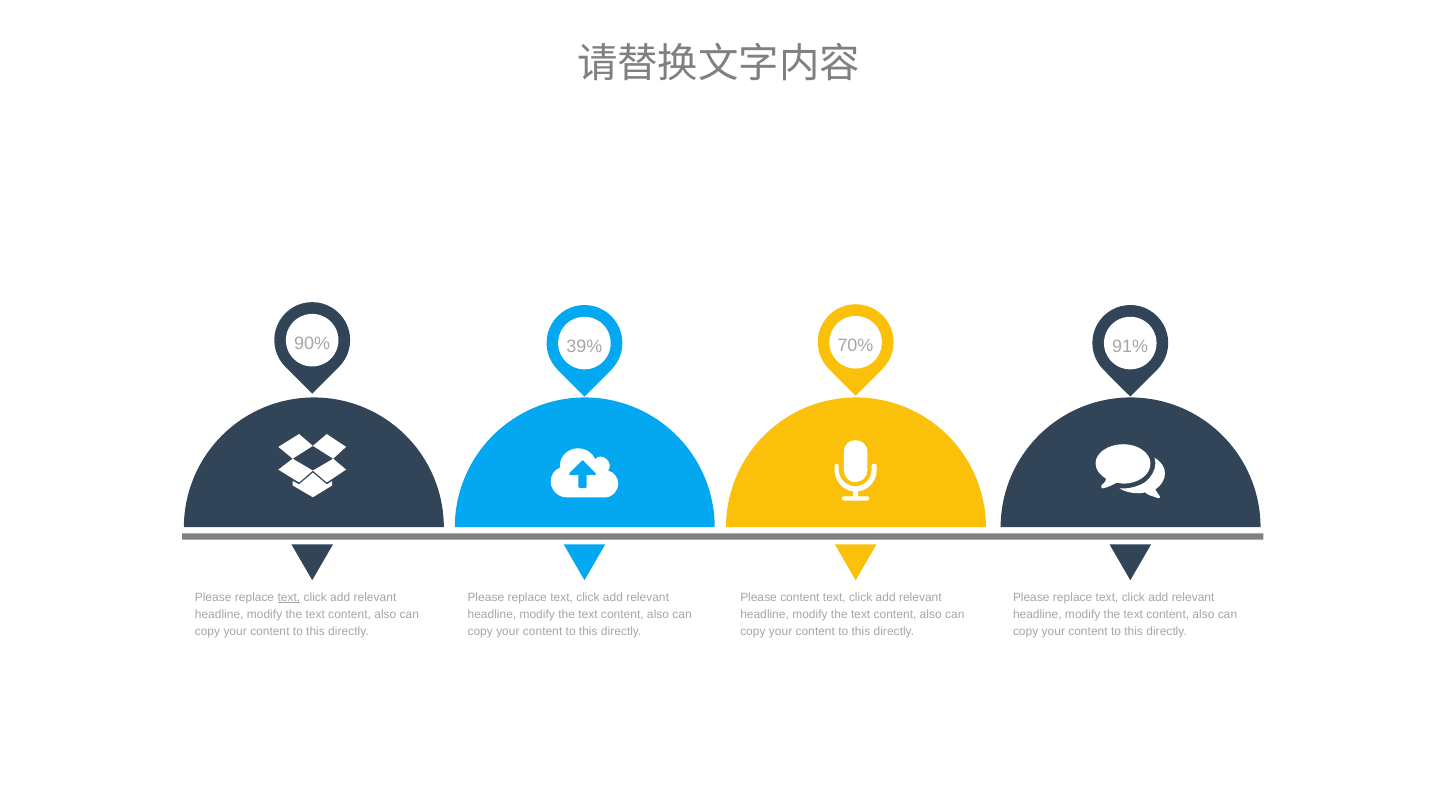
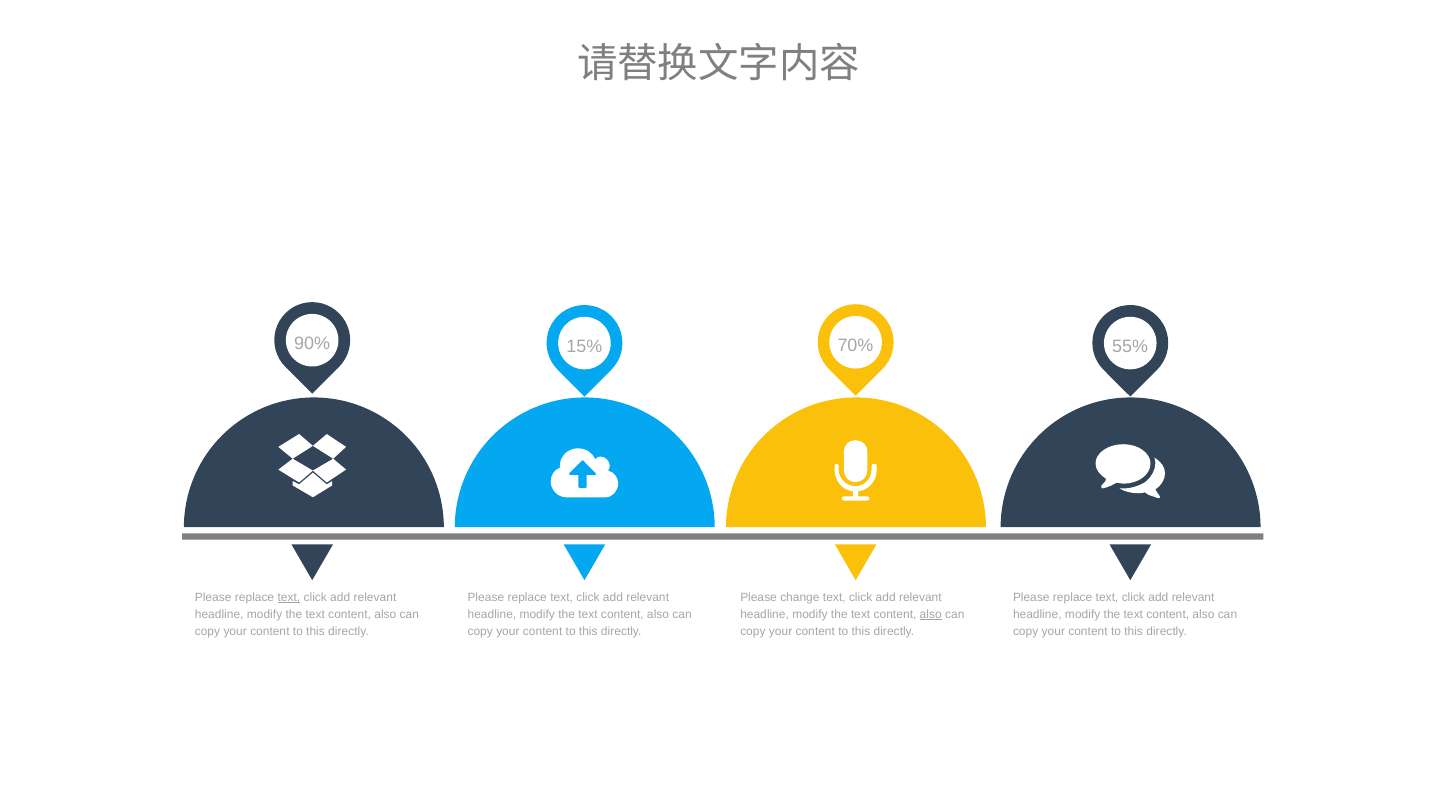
39%: 39% -> 15% (584, 347)
91%: 91% -> 55% (1130, 347)
Please content: content -> change (800, 598)
also underline: none -> present (931, 615)
